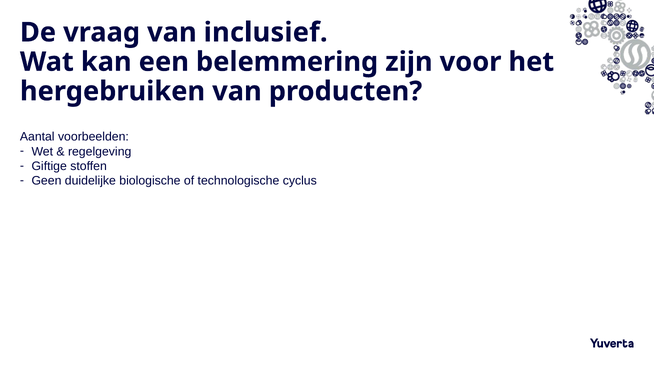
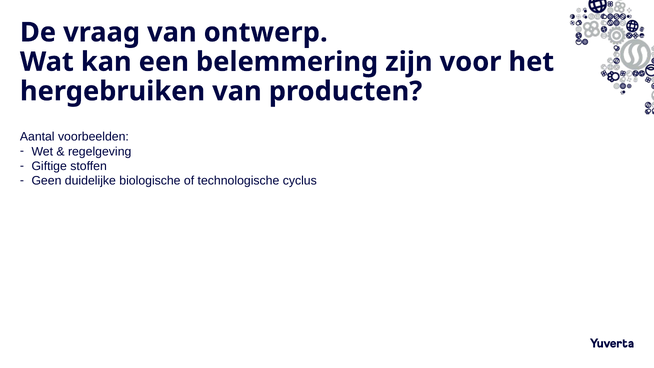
inclusief: inclusief -> ontwerp (266, 32)
